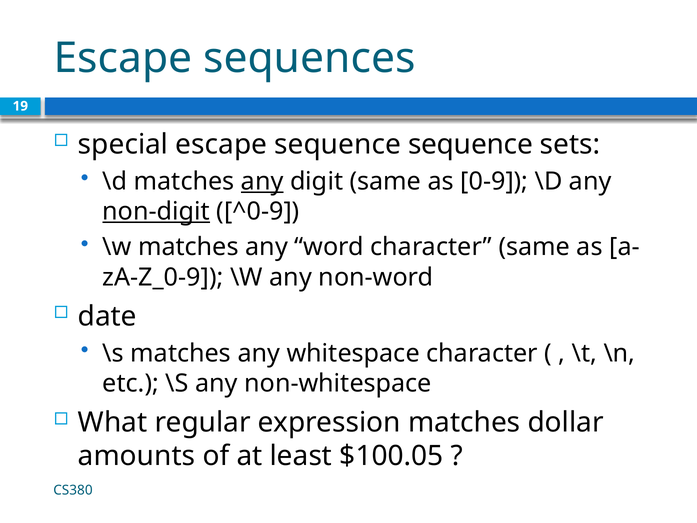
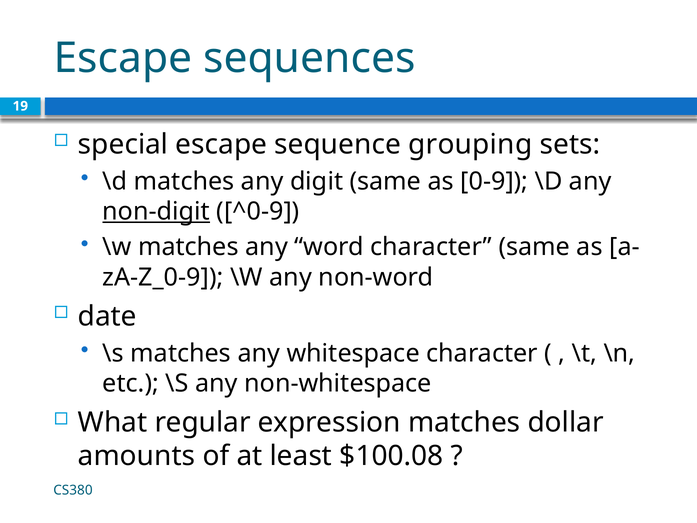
sequence sequence: sequence -> grouping (470, 144)
any underline: present -> none (262, 181)
$100.05: $100.05 -> $100.08 (391, 456)
